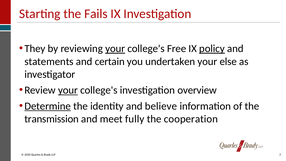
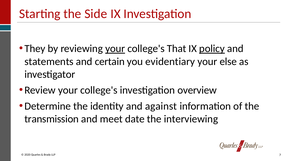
Fails: Fails -> Side (96, 14)
Free: Free -> That (177, 49)
undertaken: undertaken -> evidentiary (170, 61)
your underline: present -> none (68, 90)
Determine underline: present -> none (48, 106)
believe: believe -> against (161, 106)
fully: fully -> date (135, 119)
cooperation: cooperation -> interviewing (191, 119)
